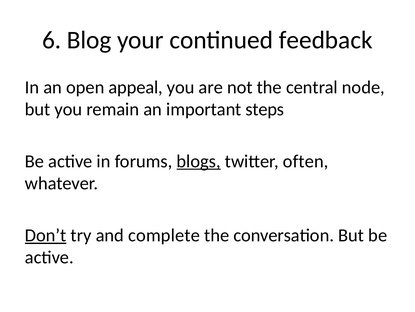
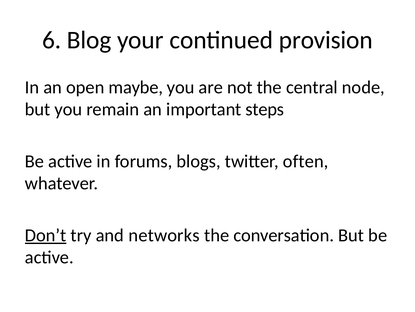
feedback: feedback -> provision (326, 40)
appeal: appeal -> maybe (136, 87)
blogs underline: present -> none (199, 161)
complete: complete -> networks (164, 235)
